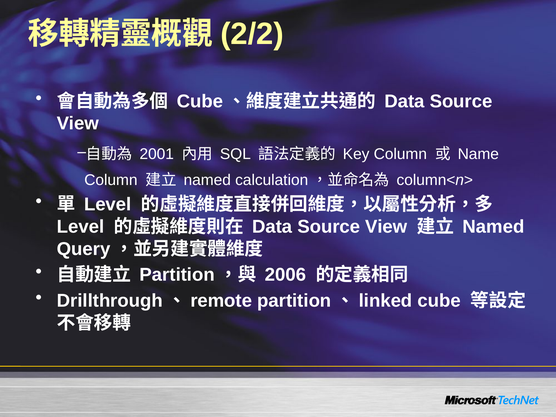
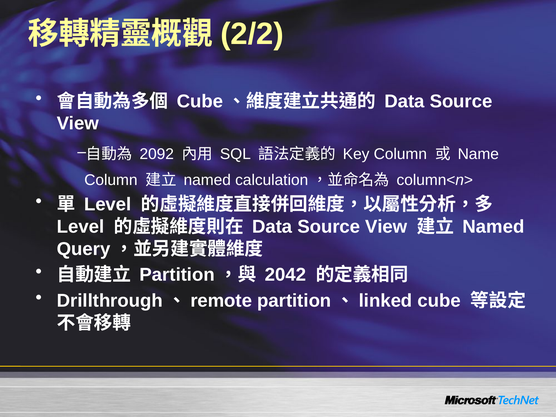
2001: 2001 -> 2092 (157, 154)
2006: 2006 -> 2042 (286, 275)
